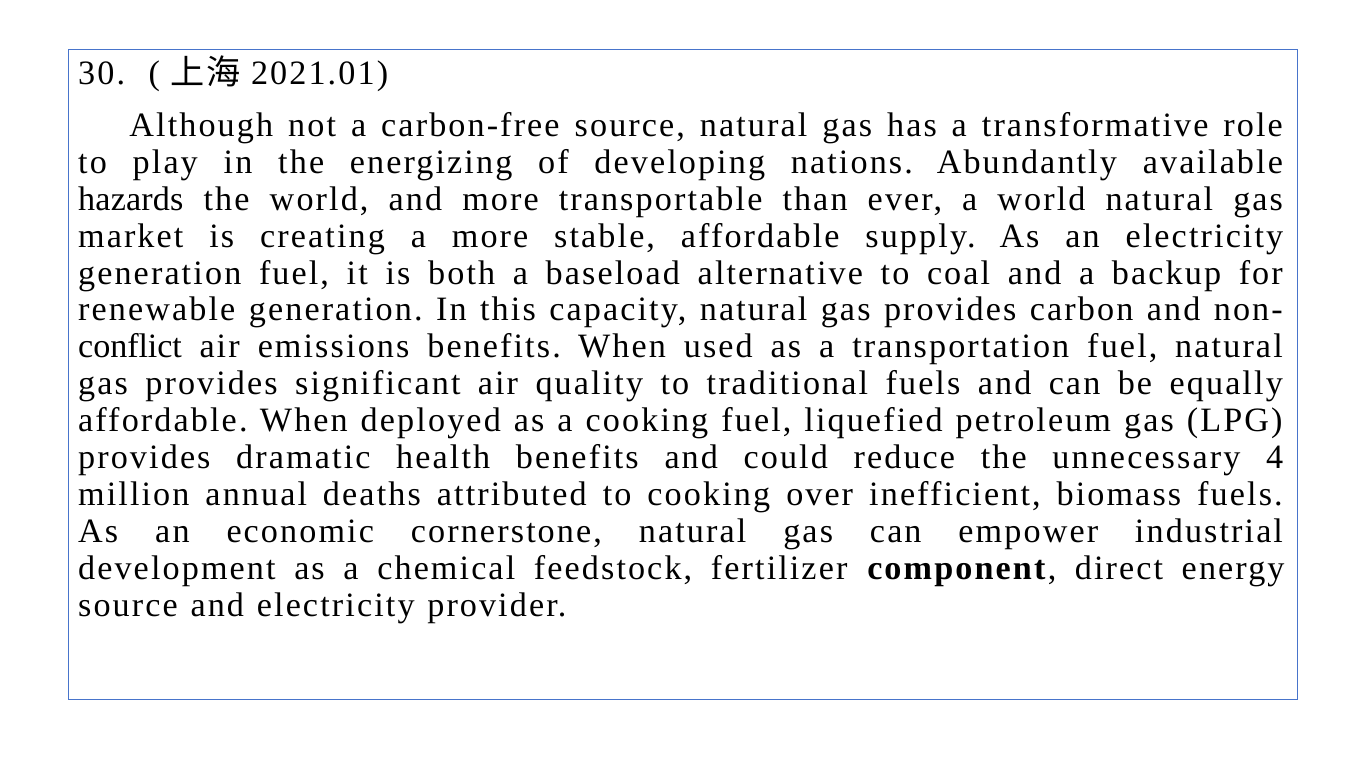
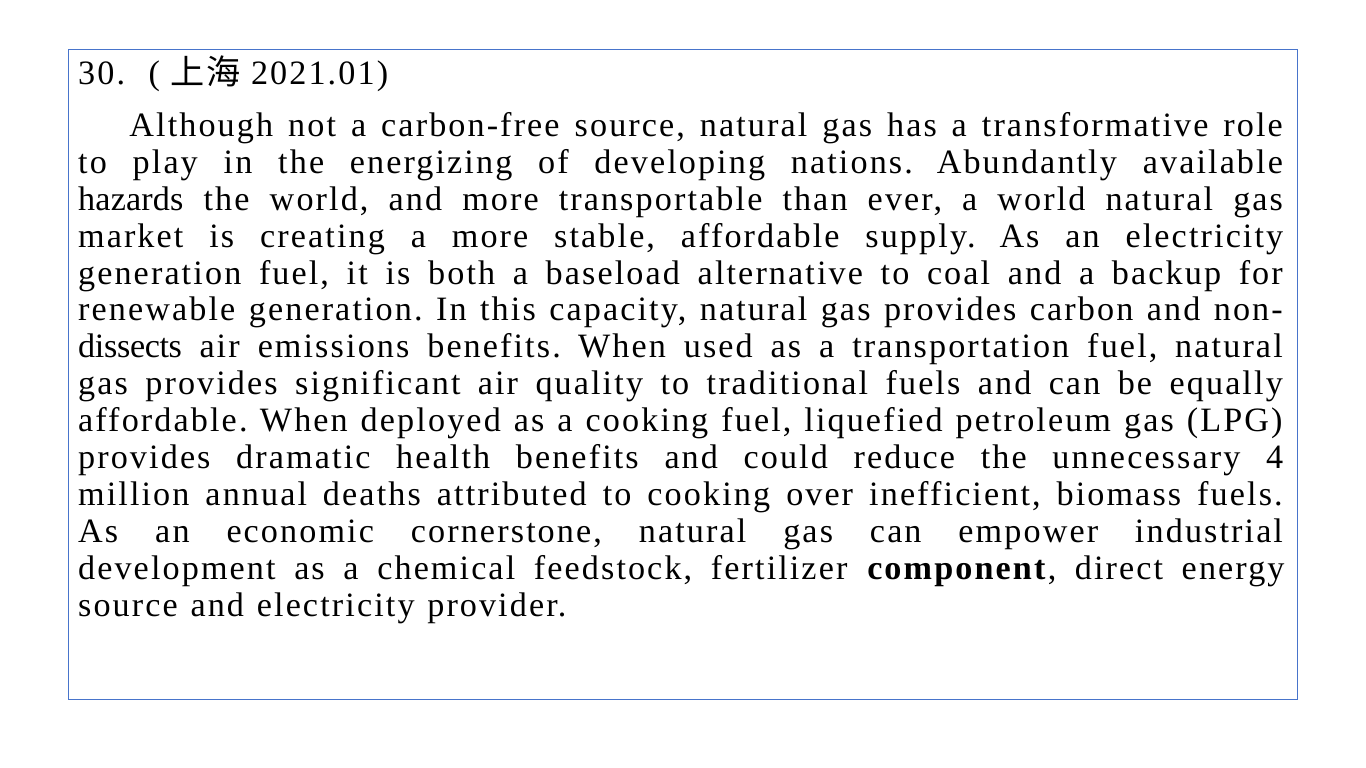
conflict: conflict -> dissects (130, 347)
